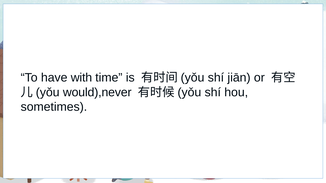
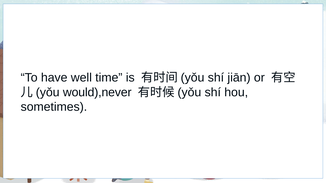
with: with -> well (81, 78)
